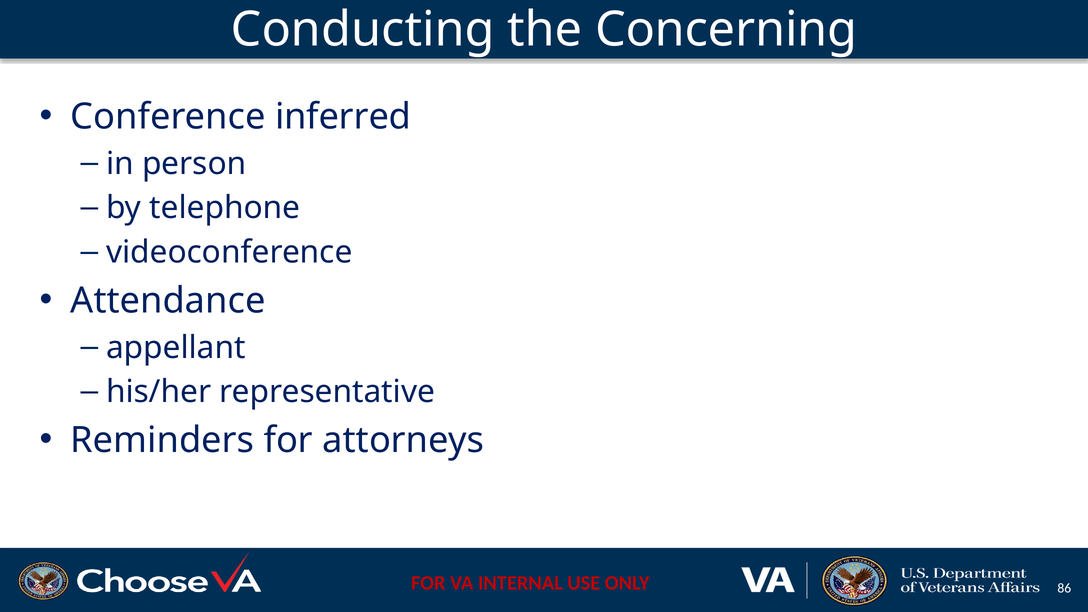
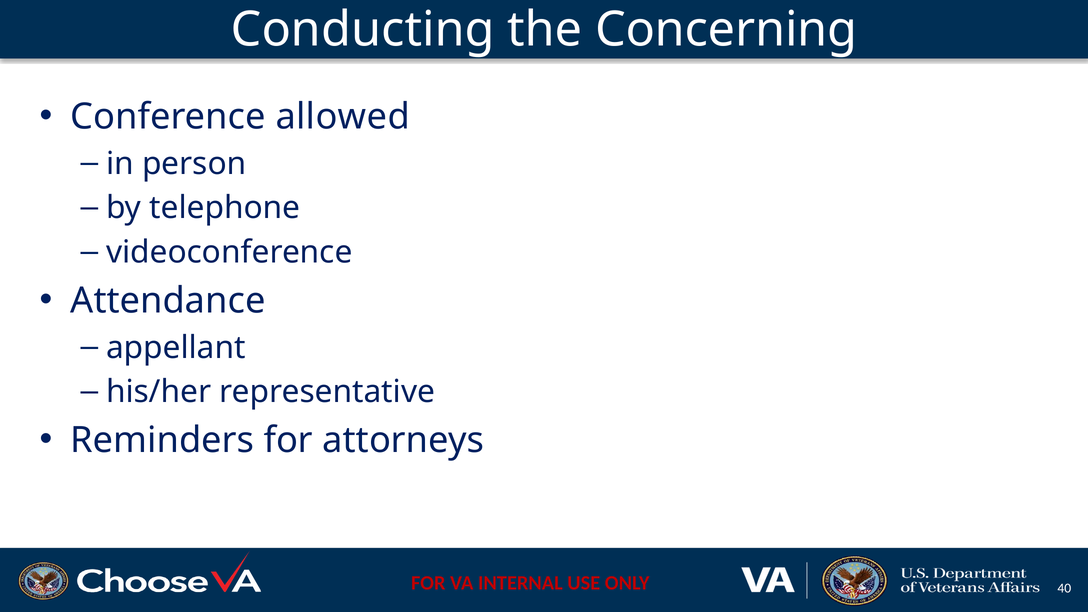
inferred: inferred -> allowed (343, 117)
86: 86 -> 40 (1064, 588)
